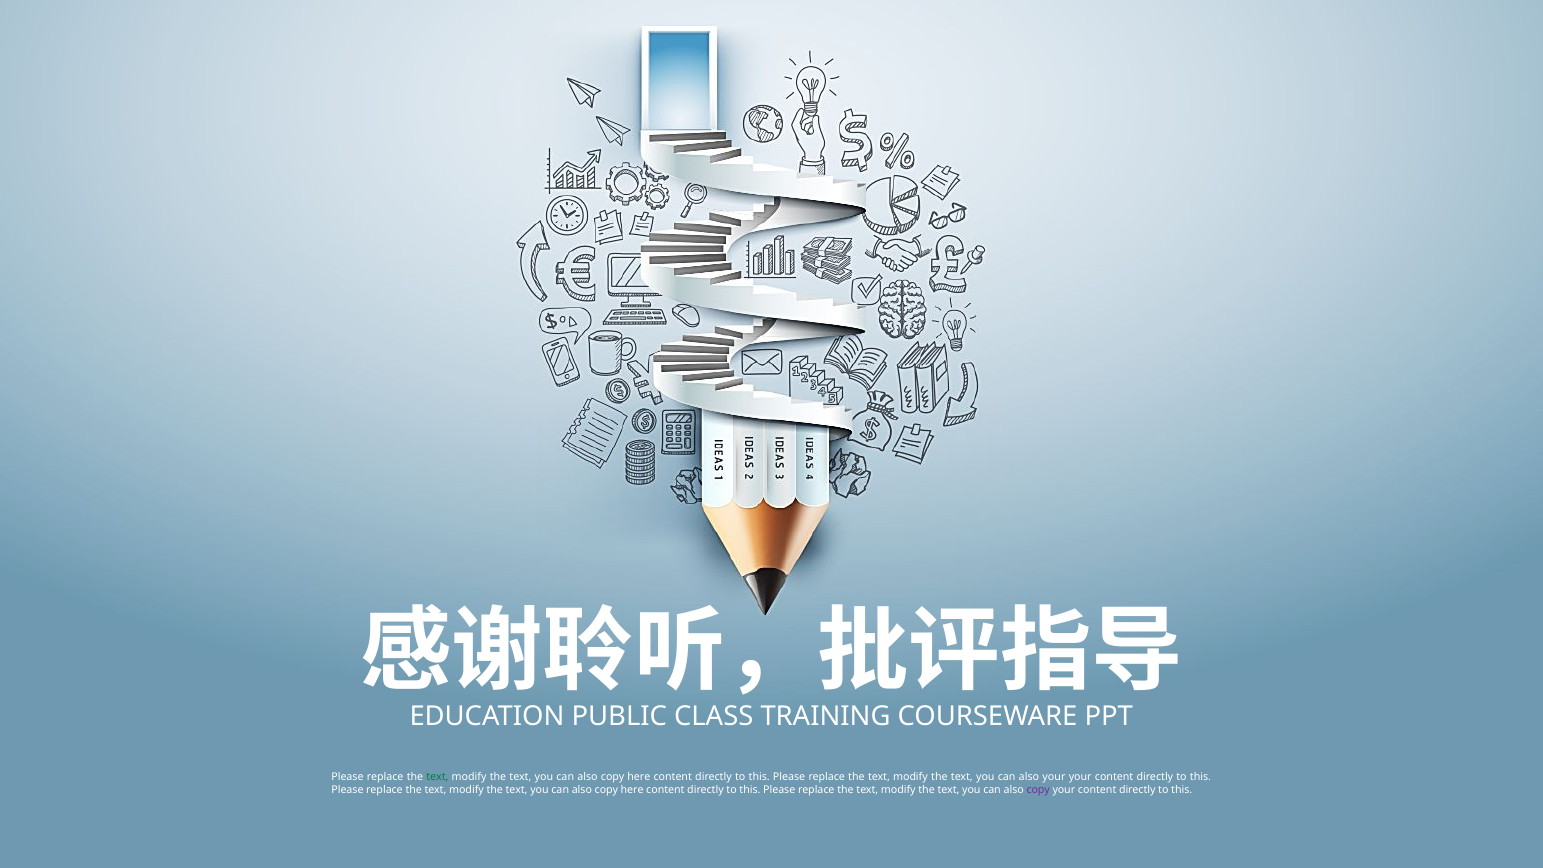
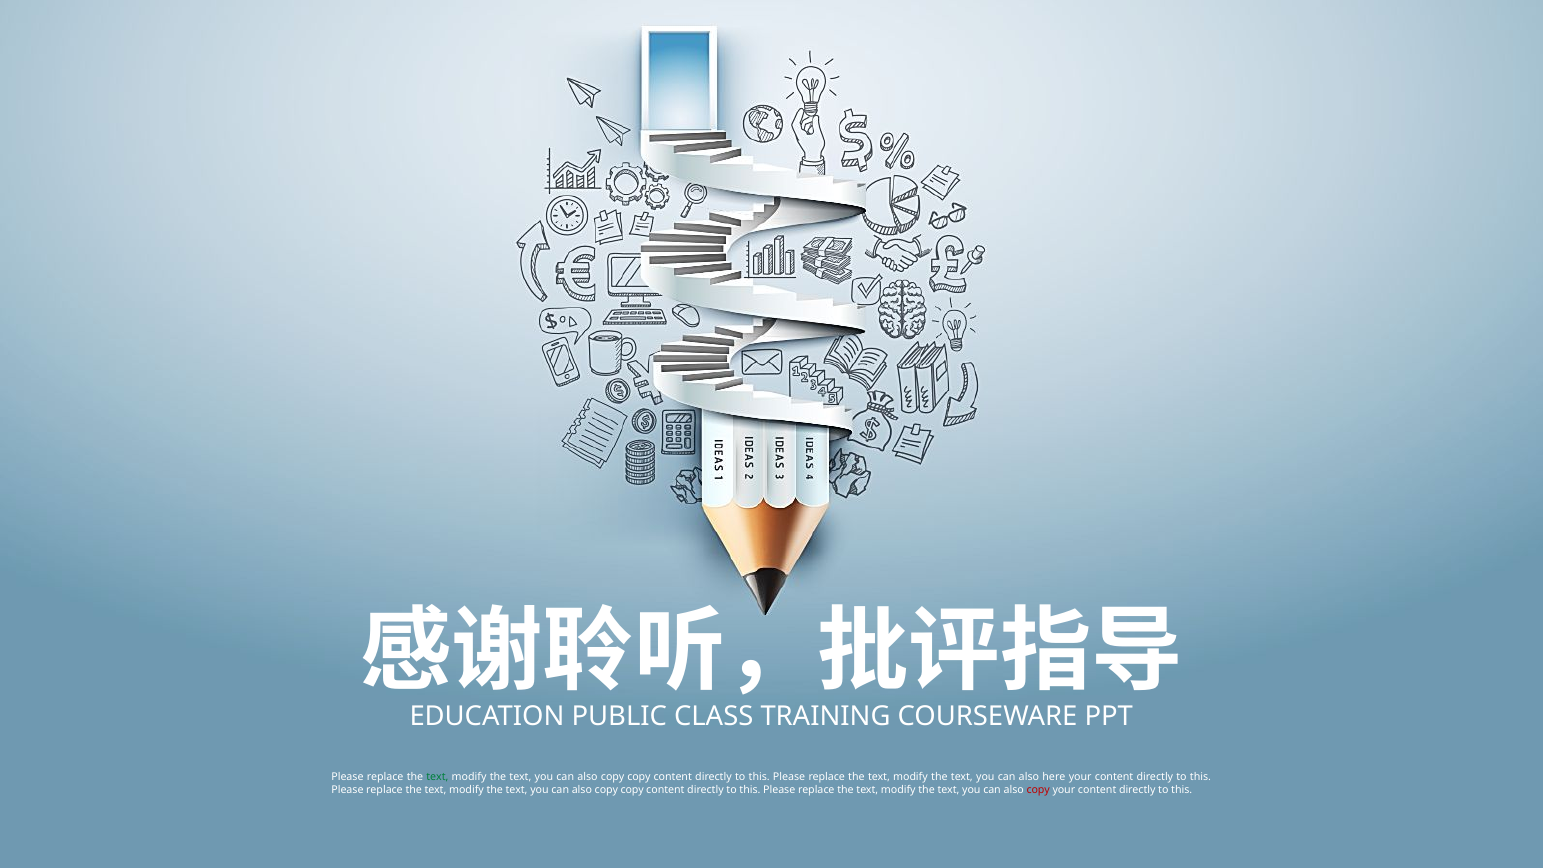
here: here -> copy (639, 777)
also your: your -> here (1054, 777)
here: here -> copy (632, 790)
copy colour: purple -> red (1038, 790)
